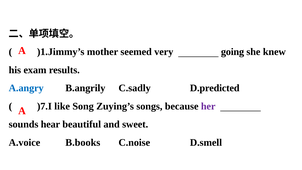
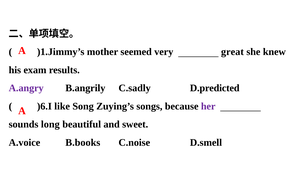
going: going -> great (232, 52)
A.angry colour: blue -> purple (26, 88)
)7.I: )7.I -> )6.I (44, 106)
hear: hear -> long (50, 124)
